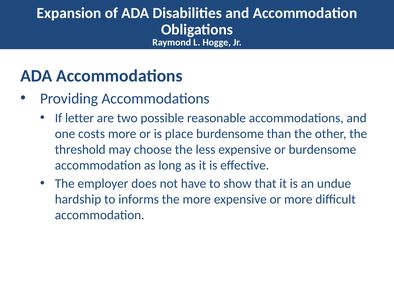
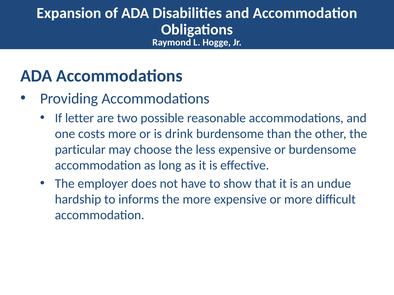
place: place -> drink (179, 134)
threshold: threshold -> particular (80, 150)
